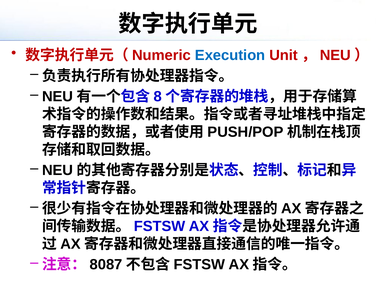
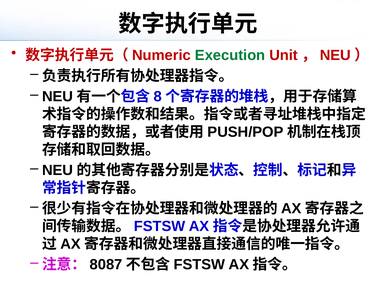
Execution colour: blue -> green (230, 55)
